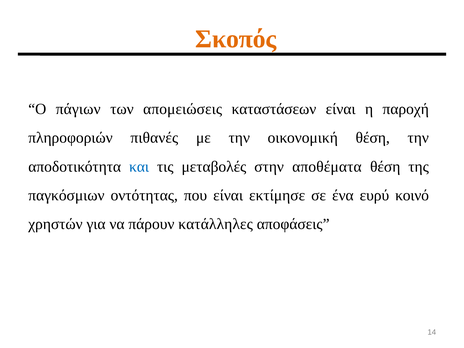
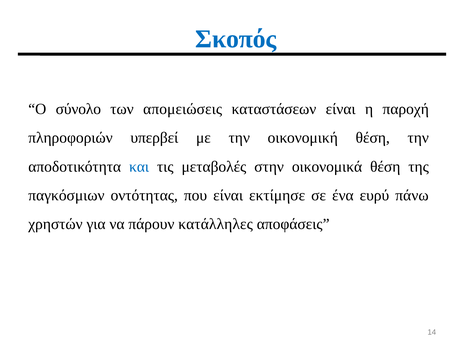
Σκοπός colour: orange -> blue (236, 39)
πάγιων: πάγιων -> σύνολο (78, 109)
πιθανές: πιθανές -> υπερβεί (154, 138)
αποθέματα: αποθέματα -> οικονομικά (327, 167)
κοινό: κοινό -> πάνω (412, 195)
